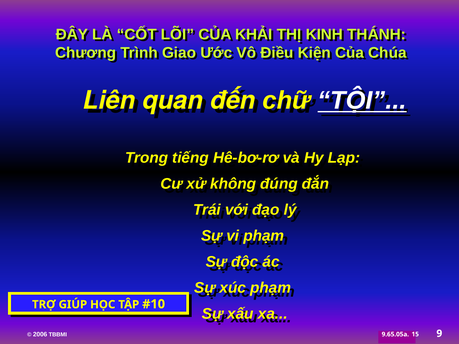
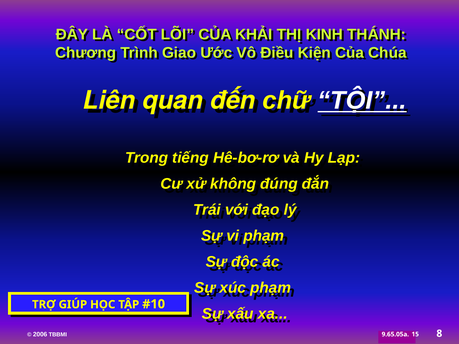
9: 9 -> 8 (439, 334)
